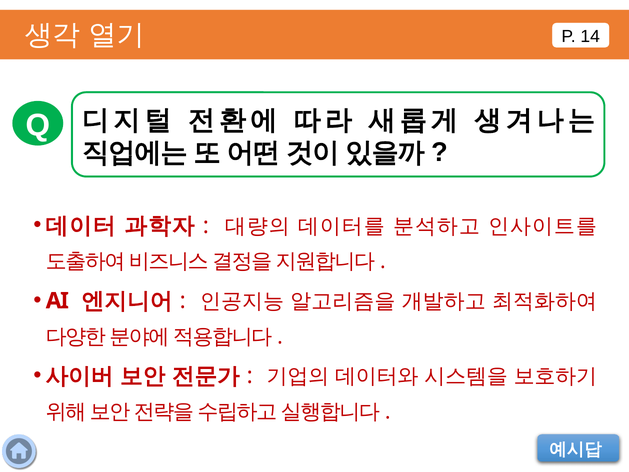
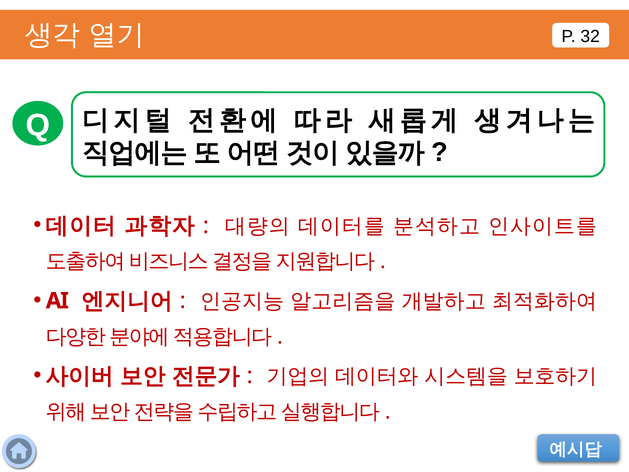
14: 14 -> 32 (590, 36)
